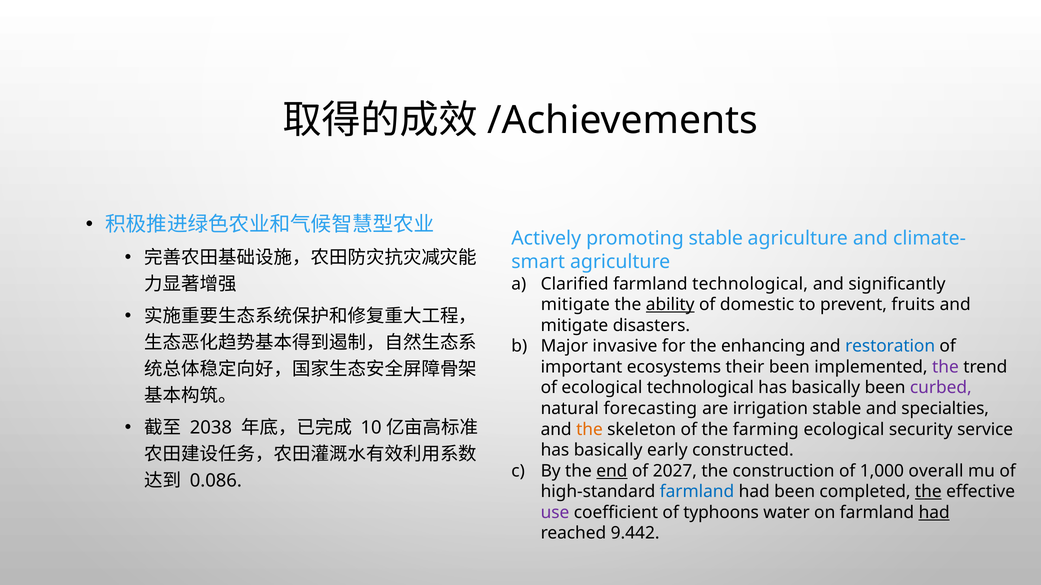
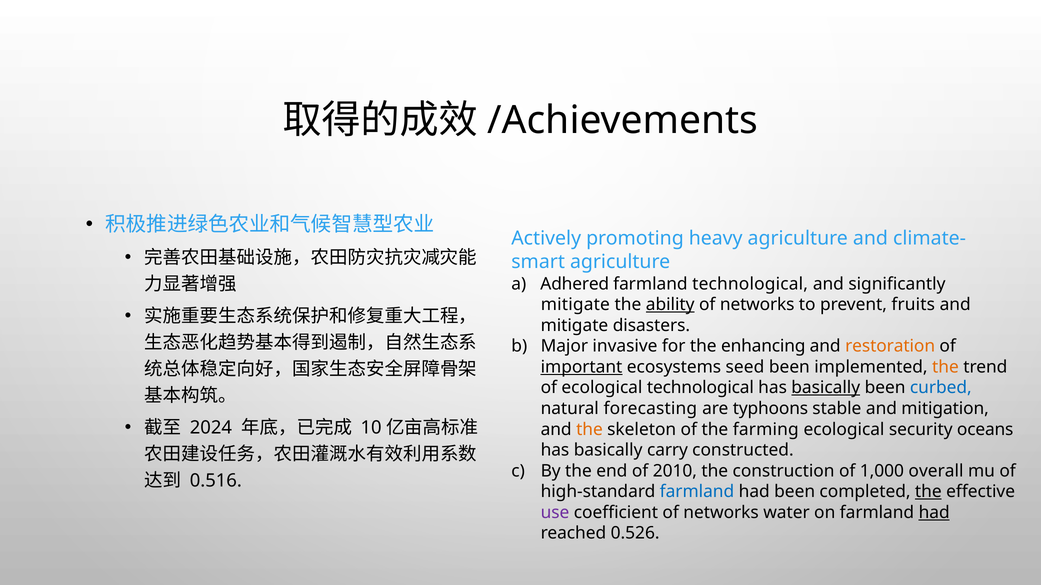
promoting stable: stable -> heavy (716, 239)
Clarified: Clarified -> Adhered (575, 284)
domestic: domestic -> networks (757, 305)
restoration colour: blue -> orange (890, 347)
important underline: none -> present (581, 367)
their: their -> seed (745, 367)
the colour: purple -> orange (945, 367)
basically underline: none -> present (826, 388)
curbed colour: purple -> blue (941, 388)
irrigation: irrigation -> typhoons (770, 409)
specialties: specialties -> mitigation (945, 409)
2038: 2038 -> 2024 (211, 428)
service: service -> oceans (985, 430)
early: early -> carry (667, 451)
end underline: present -> none (612, 471)
2027: 2027 -> 2010 (675, 471)
0.086: 0.086 -> 0.516 (216, 481)
coefficient of typhoons: typhoons -> networks (721, 513)
9.442: 9.442 -> 0.526 (635, 534)
